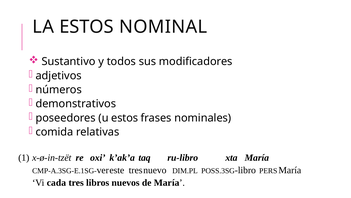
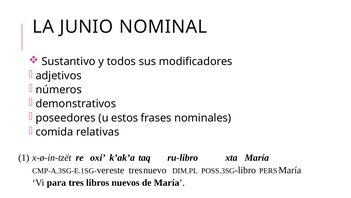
LA ESTOS: ESTOS -> JUNIO (86, 27)
cada: cada -> para (56, 182)
